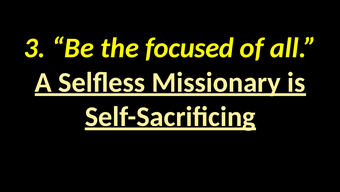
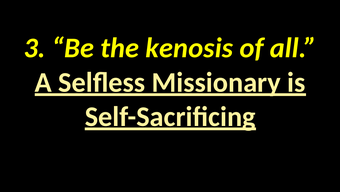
focused: focused -> kenosis (189, 48)
